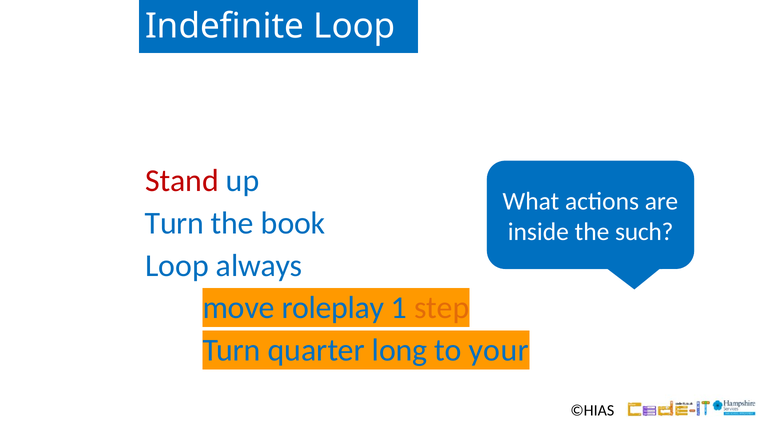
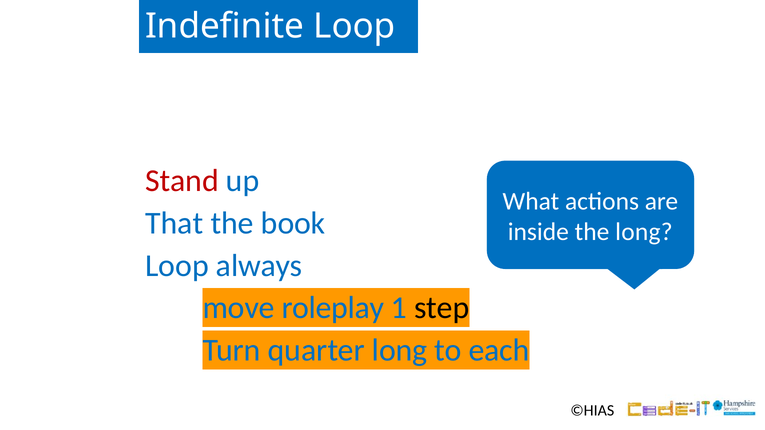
Turn: Turn -> That (174, 223)
the such: such -> long (644, 232)
step colour: orange -> black (442, 308)
your: your -> each (499, 350)
